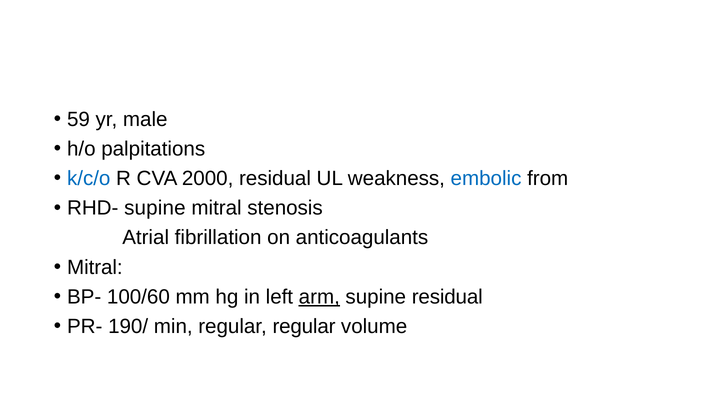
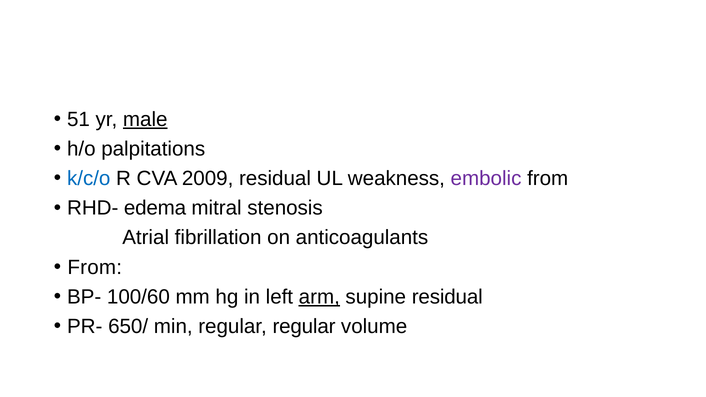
59: 59 -> 51 (78, 119)
male underline: none -> present (145, 119)
2000: 2000 -> 2009 (208, 179)
embolic colour: blue -> purple (486, 179)
RHD- supine: supine -> edema (155, 208)
Mitral: Mitral -> From (95, 267)
190/: 190/ -> 650/ (128, 327)
